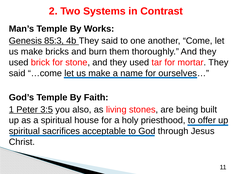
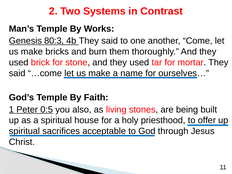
85:3: 85:3 -> 80:3 (54, 41)
3:5: 3:5 -> 0:5 (47, 110)
